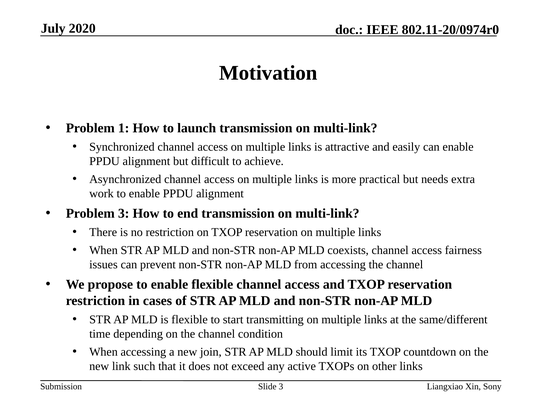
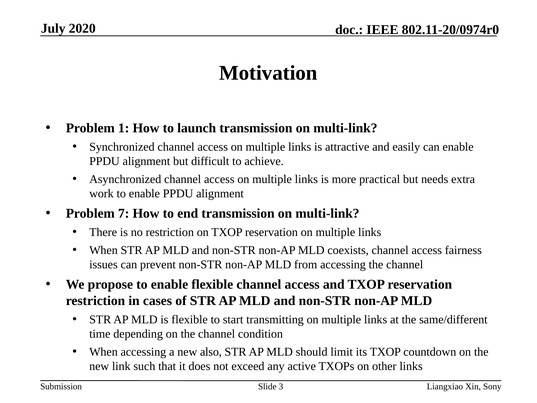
Problem 3: 3 -> 7 (124, 213)
join: join -> also (211, 352)
